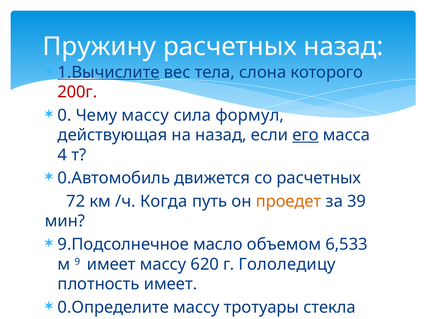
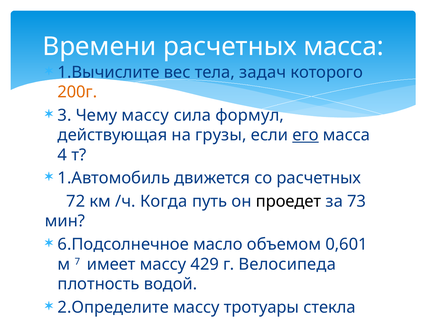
Пружину: Пружину -> Времени (99, 47)
расчетных назад: назад -> масса (344, 47)
1.Вычислите underline: present -> none (109, 72)
слона: слона -> задач (263, 72)
200г colour: red -> orange (77, 92)
0: 0 -> 3 (65, 115)
на назад: назад -> грузы (221, 135)
0.Автомобиль: 0.Автомобиль -> 1.Автомобиль (114, 178)
проедет colour: orange -> black (289, 202)
39: 39 -> 73 (357, 202)
9.Подсолнечное: 9.Подсолнечное -> 6.Подсолнечное (123, 245)
6,533: 6,533 -> 0,601 (347, 245)
9: 9 -> 7 (77, 262)
620: 620 -> 429 (205, 265)
Гололедицу: Гололедицу -> Велосипеда (287, 265)
плотность имеет: имеет -> водой (171, 285)
0.Определите: 0.Определите -> 2.Определите (113, 308)
